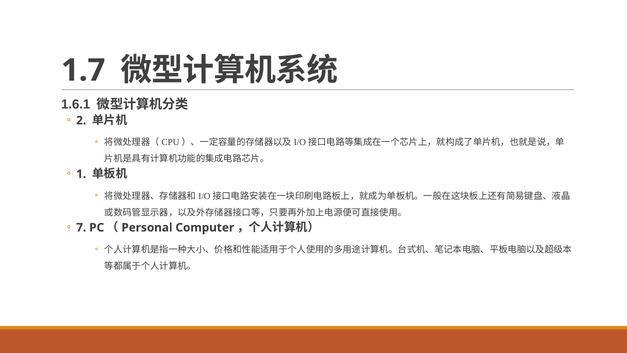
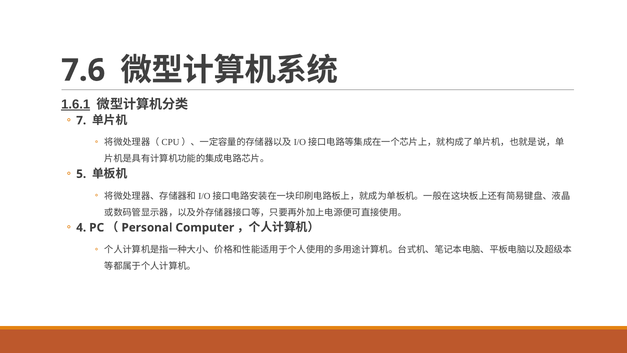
1.7: 1.7 -> 7.6 (83, 70)
1.6.1 underline: none -> present (76, 104)
2: 2 -> 7 (81, 120)
1: 1 -> 5 (81, 174)
7: 7 -> 4 (81, 227)
